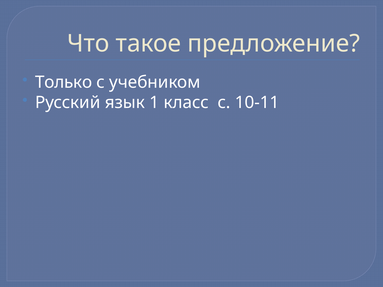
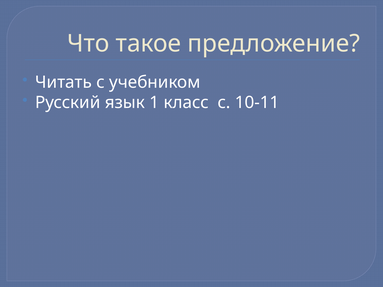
Только: Только -> Читать (64, 82)
